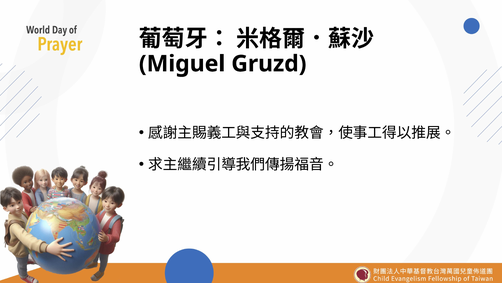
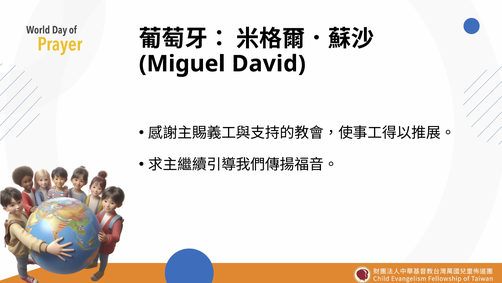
Gruzd: Gruzd -> David (269, 64)
